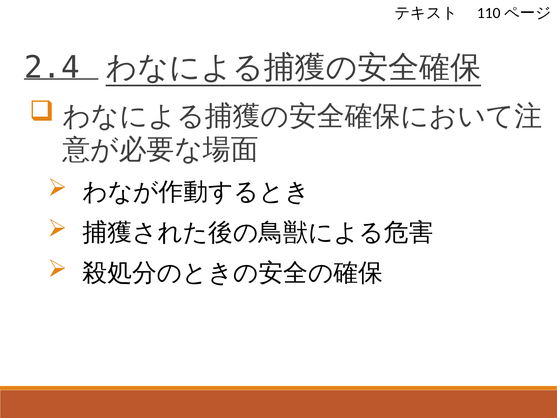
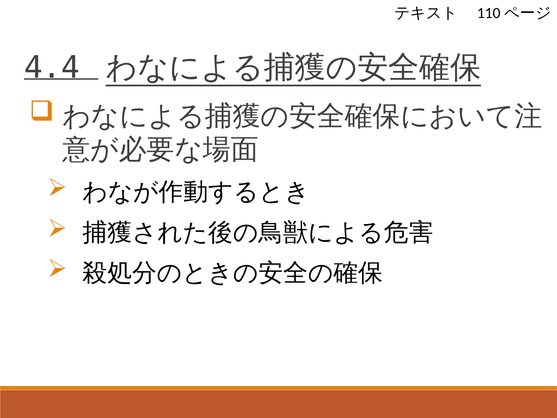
2.4: 2.4 -> 4.4 (52, 67)
